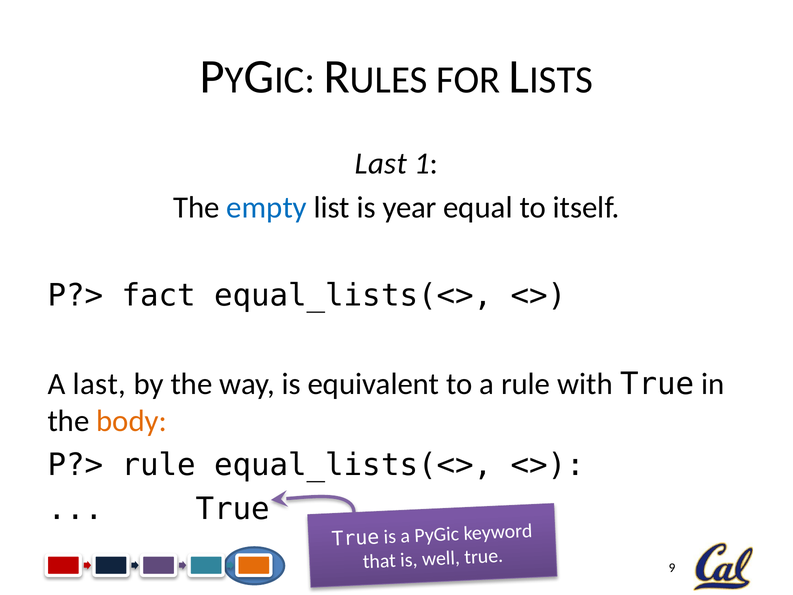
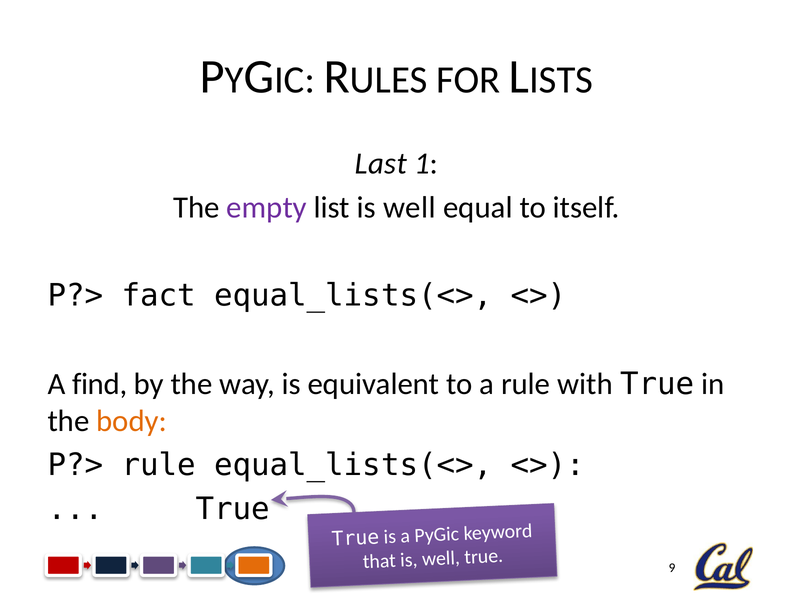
empty colour: blue -> purple (267, 207)
list is year: year -> well (409, 207)
A last: last -> find (100, 384)
